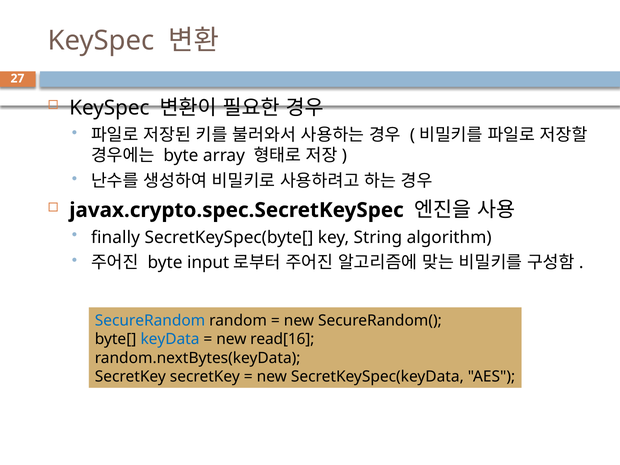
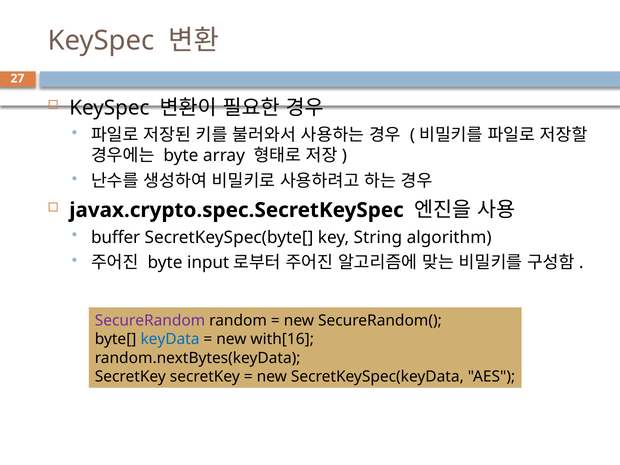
finally: finally -> buffer (116, 237)
SecureRandom colour: blue -> purple (150, 321)
read[16: read[16 -> with[16 (282, 339)
